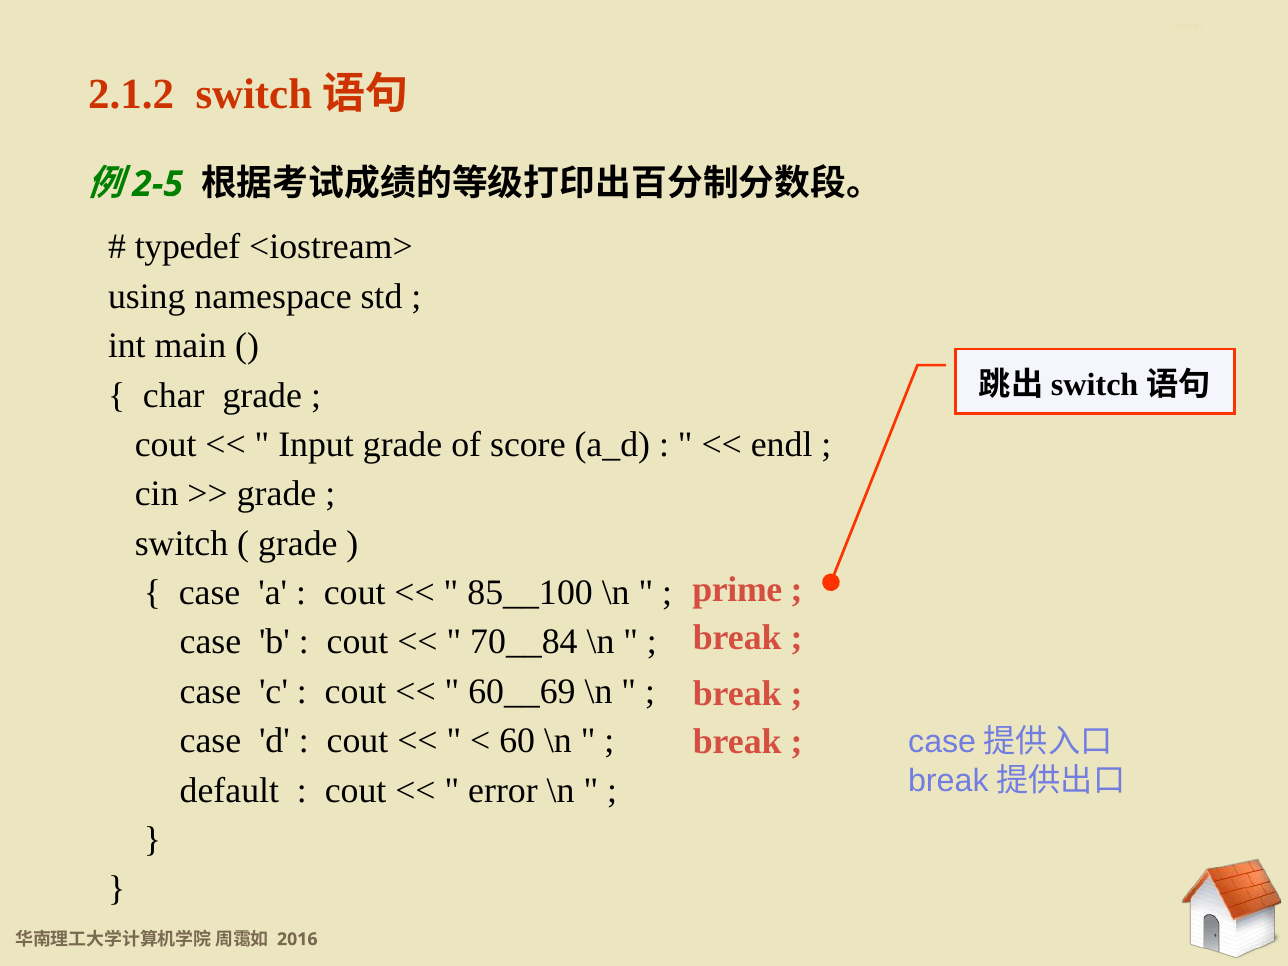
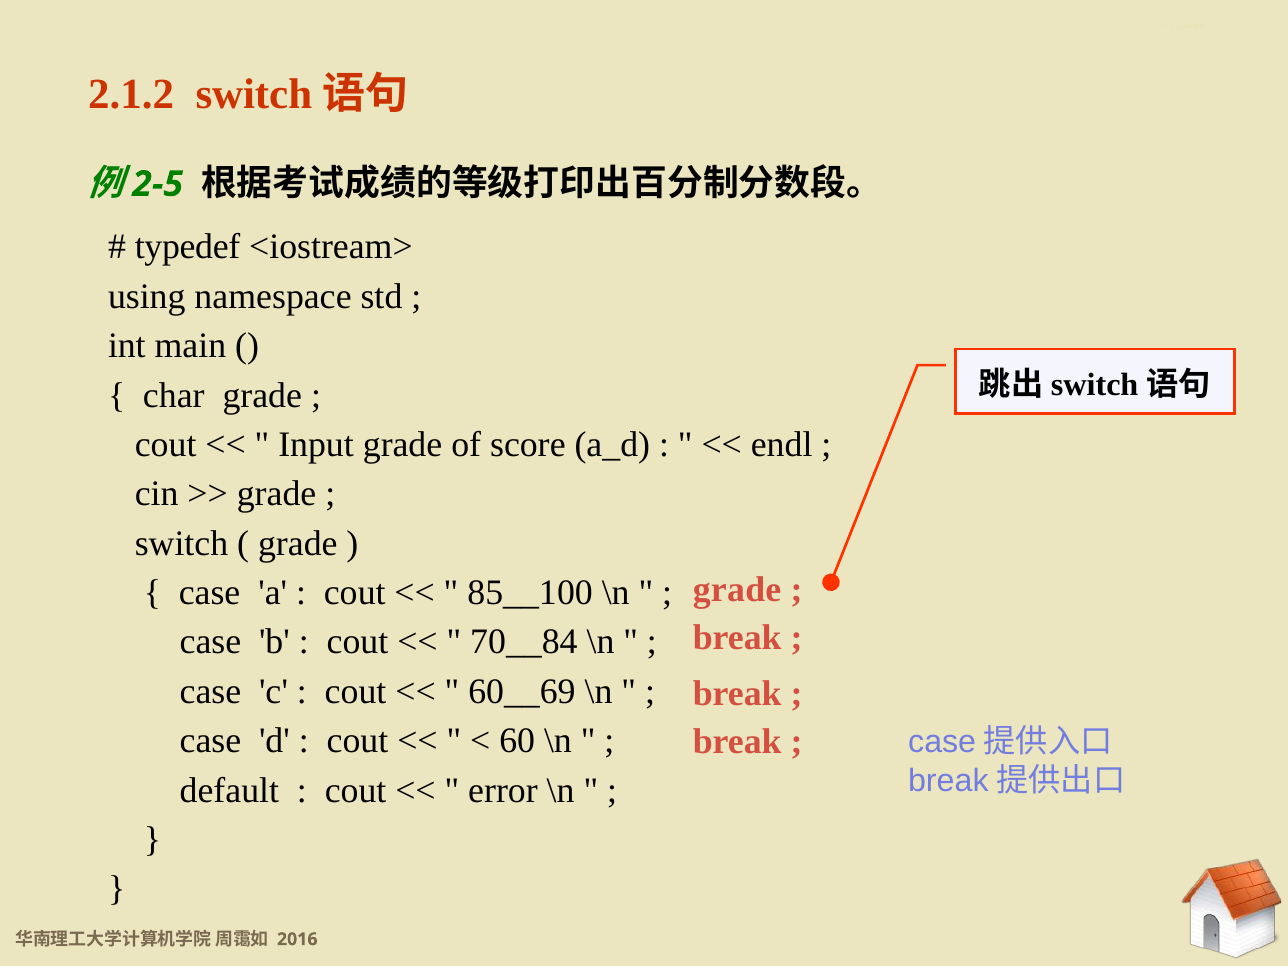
prime: prime -> grade (737, 590)
